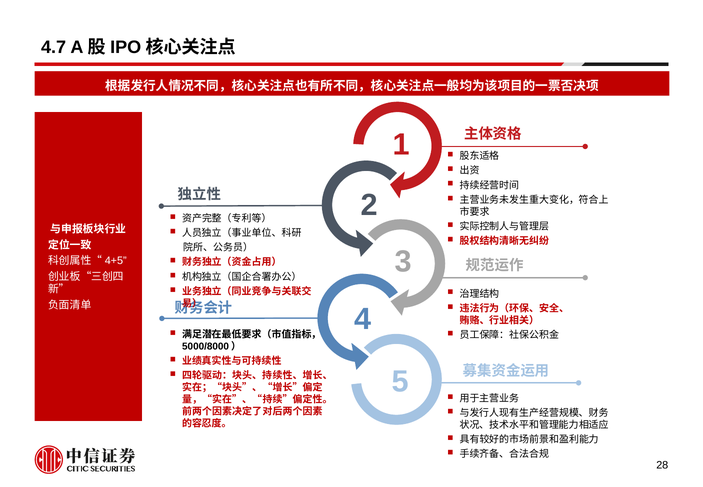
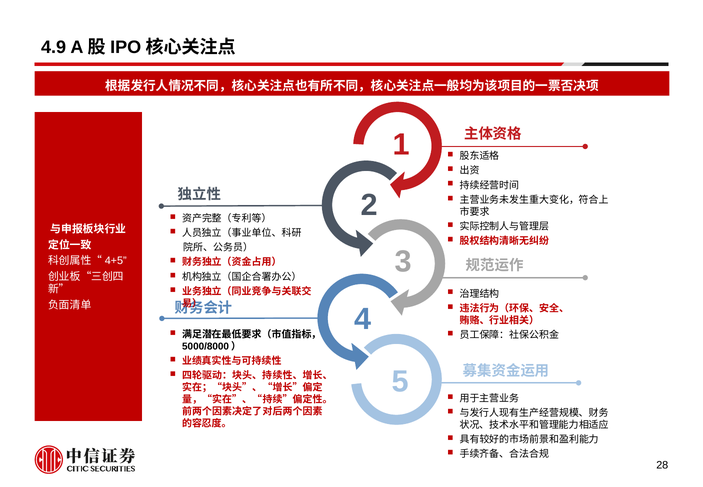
4.7: 4.7 -> 4.9 (54, 47)
